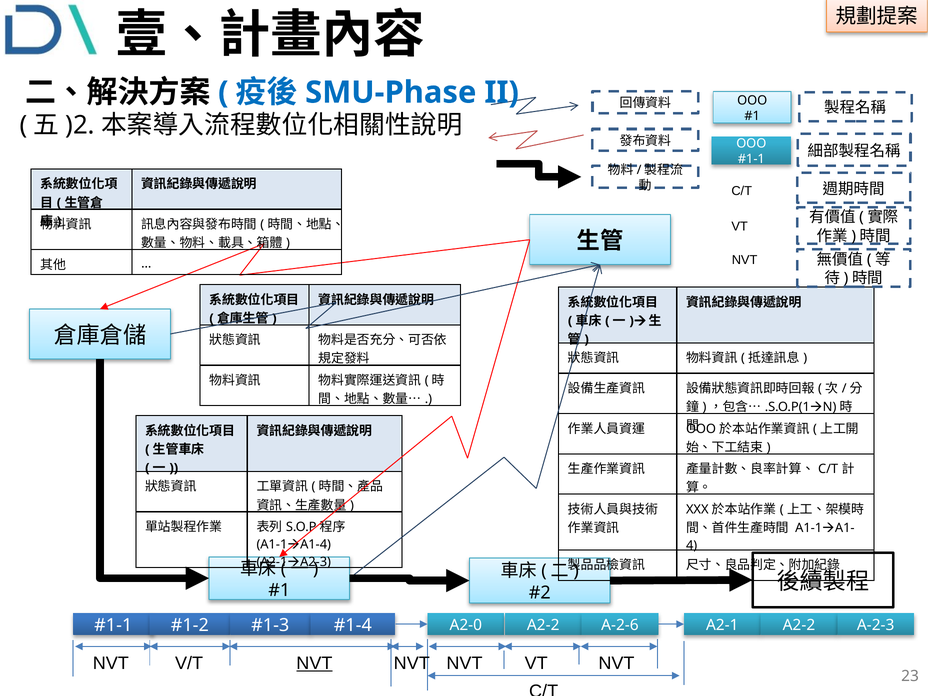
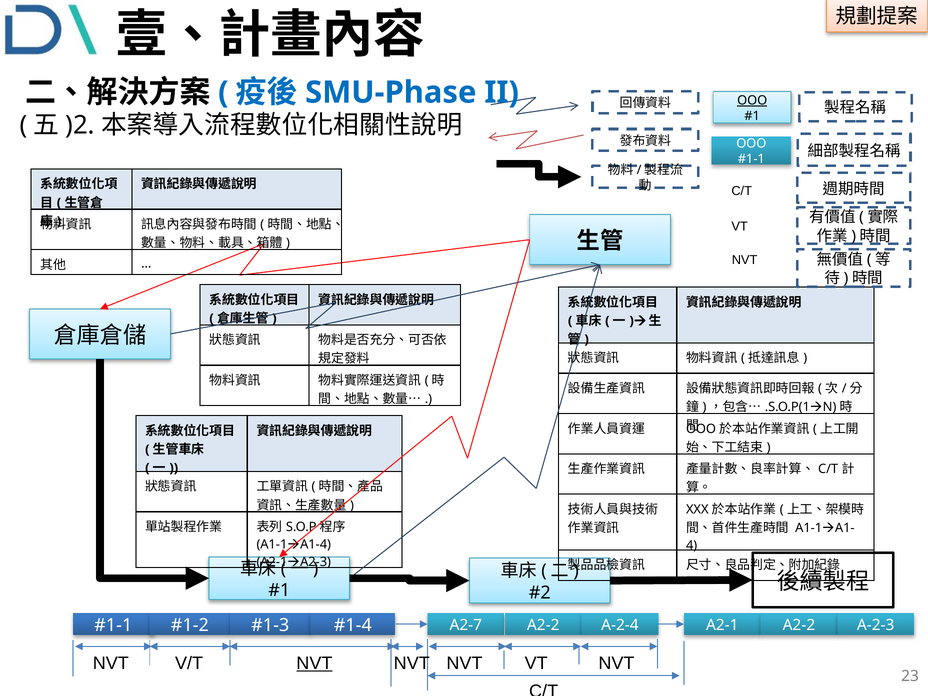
OOO underline: none -> present (752, 100)
A2-0: A2-0 -> A2-7 (466, 625)
A-2-6: A-2-6 -> A-2-4 (620, 625)
